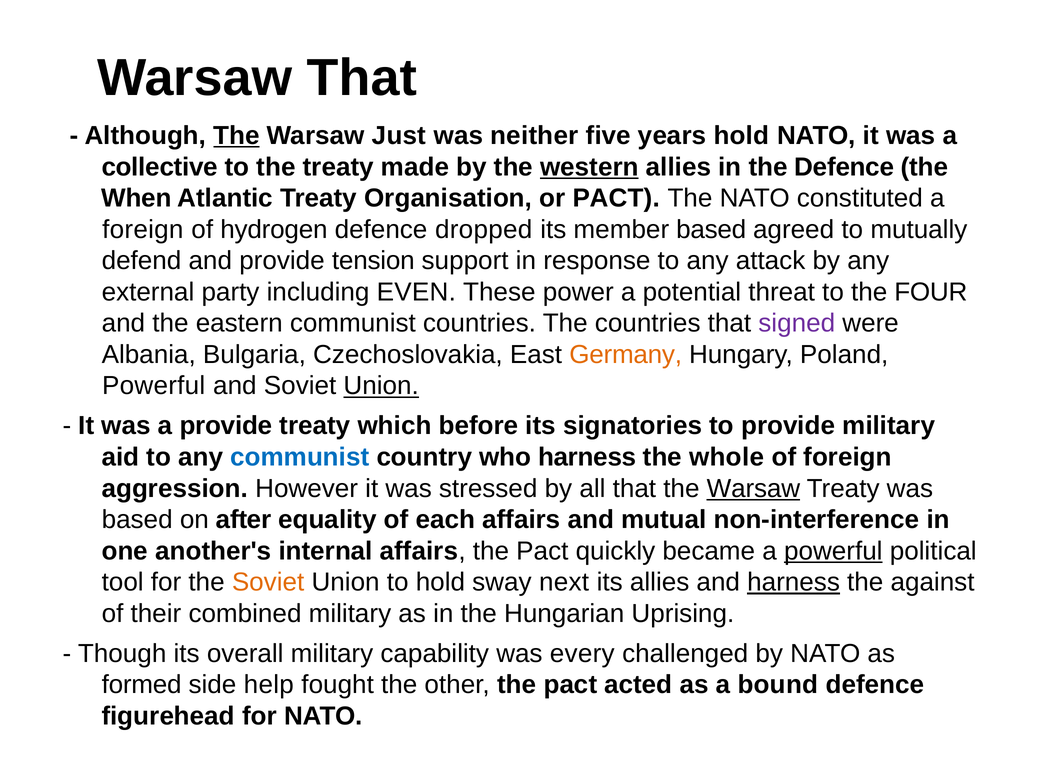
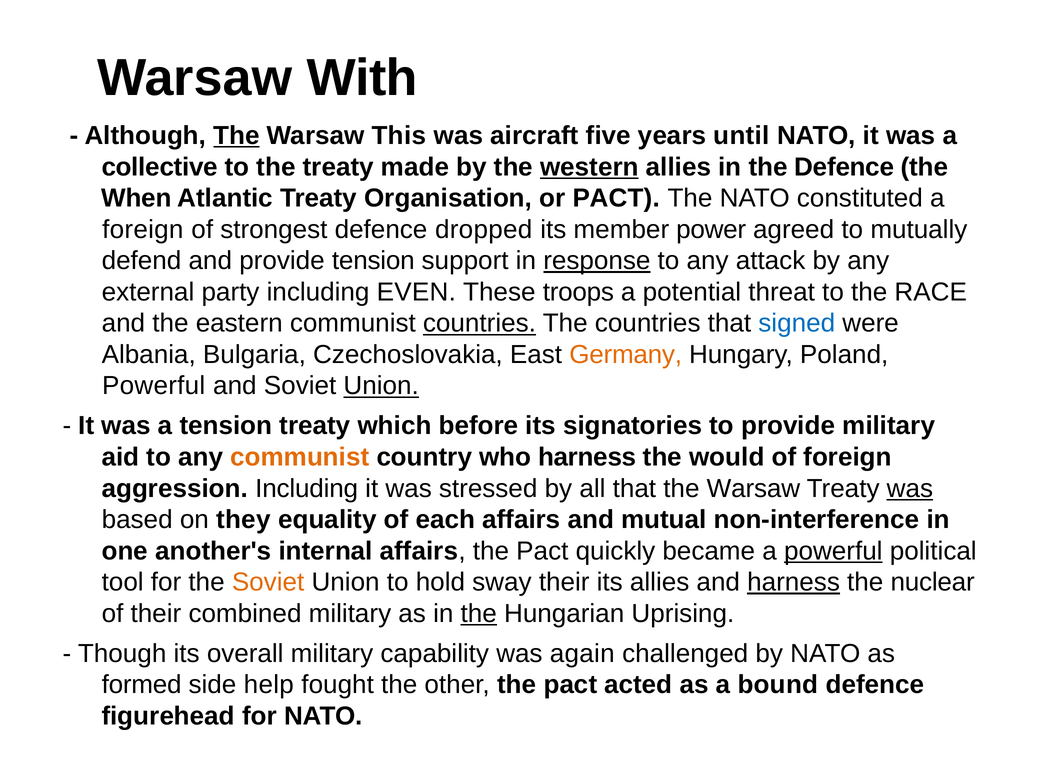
Warsaw That: That -> With (362, 78)
Just: Just -> This (399, 136)
neither: neither -> aircraft (534, 136)
years hold: hold -> until (741, 136)
hydrogen: hydrogen -> strongest (274, 230)
member based: based -> power (711, 230)
response underline: none -> present (597, 261)
power: power -> troops (578, 292)
FOUR: FOUR -> RACE (931, 292)
countries underline: none -> present (479, 323)
signed colour: purple -> blue (797, 323)
a provide: provide -> tension (226, 426)
communist colour: blue -> orange (300, 457)
whole: whole -> would (727, 457)
aggression However: However -> Including (307, 489)
Warsaw underline: present -> none (753, 489)
was underline: none -> present (910, 489)
after: after -> they (243, 520)
sway next: next -> their (564, 582)
against: against -> nuclear (933, 582)
the underline: none -> present (479, 614)
every: every -> again (582, 654)
